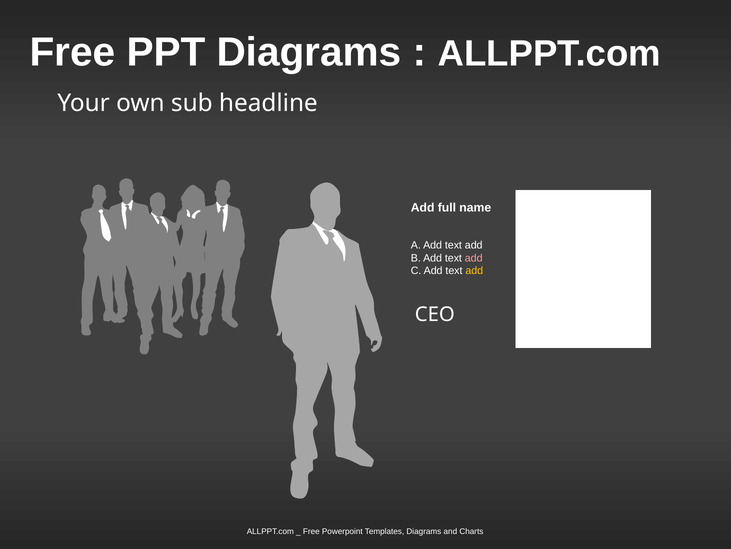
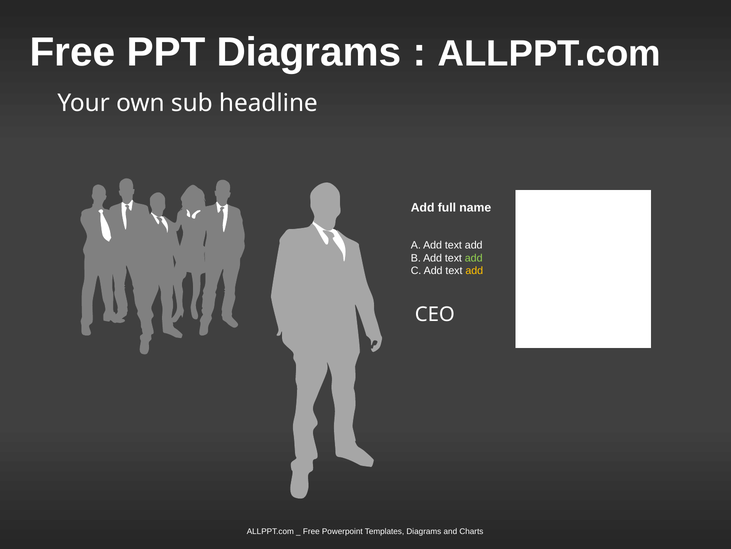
add colour: pink -> light green (474, 258)
